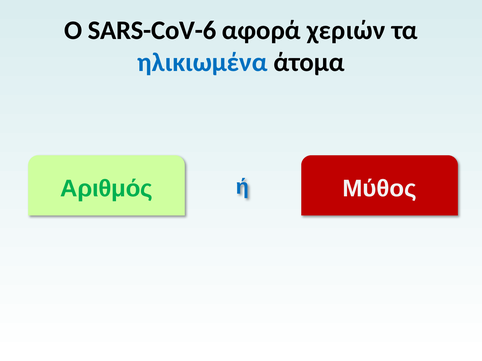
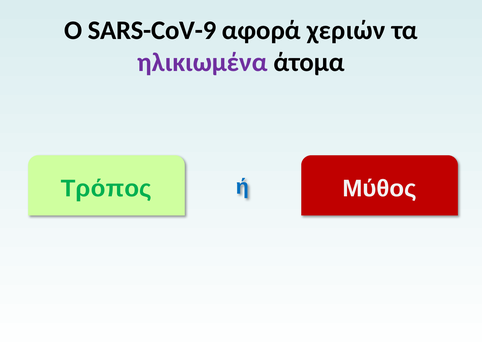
SARS-CoV-6: SARS-CoV-6 -> SARS-CoV-9 (152, 30)
ηλικιωμένα colour: blue -> purple (202, 63)
Αριθμός: Αριθμός -> Τρόπος (106, 189)
